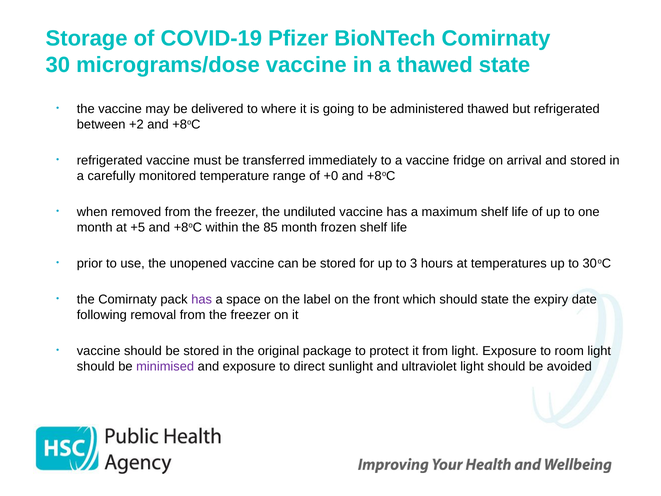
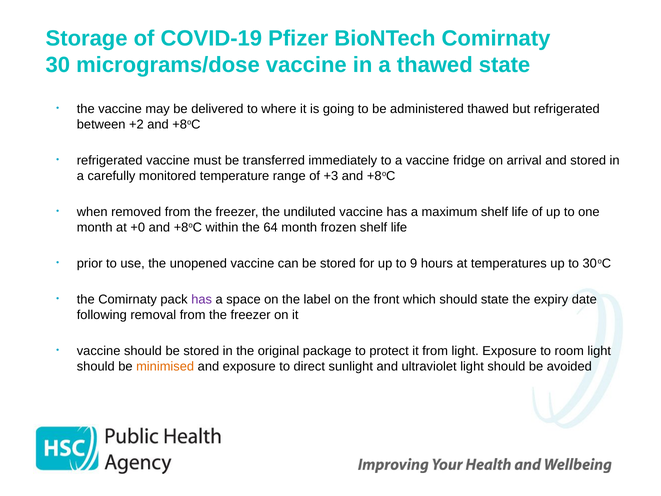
+0: +0 -> +3 (331, 176)
+5: +5 -> +0 (138, 227)
85: 85 -> 64 (271, 227)
3: 3 -> 9 (414, 263)
minimised colour: purple -> orange (165, 366)
